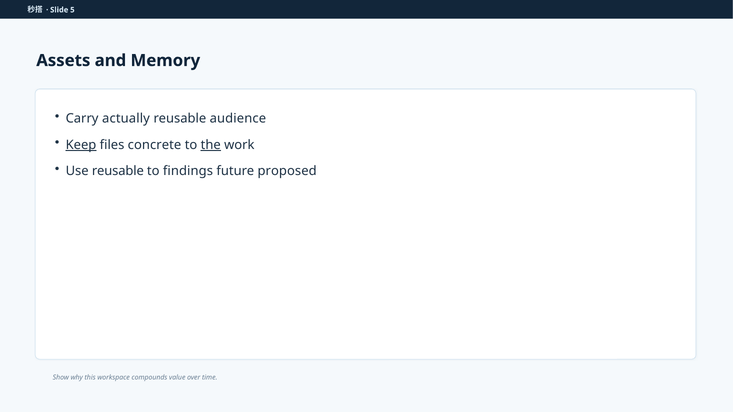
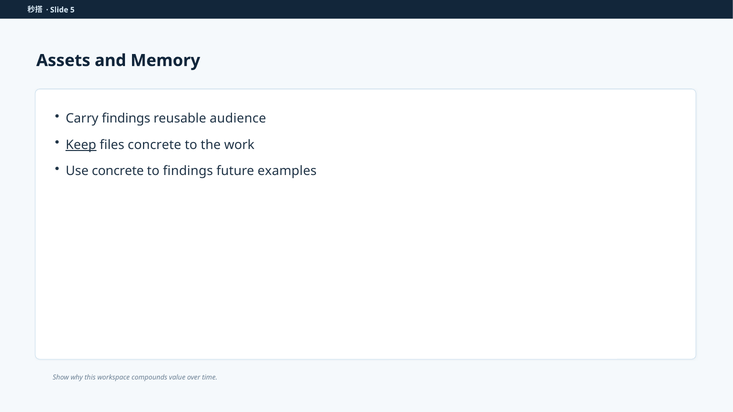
Carry actually: actually -> findings (126, 119)
the underline: present -> none (211, 145)
Use reusable: reusable -> concrete (118, 171)
proposed: proposed -> examples (287, 171)
